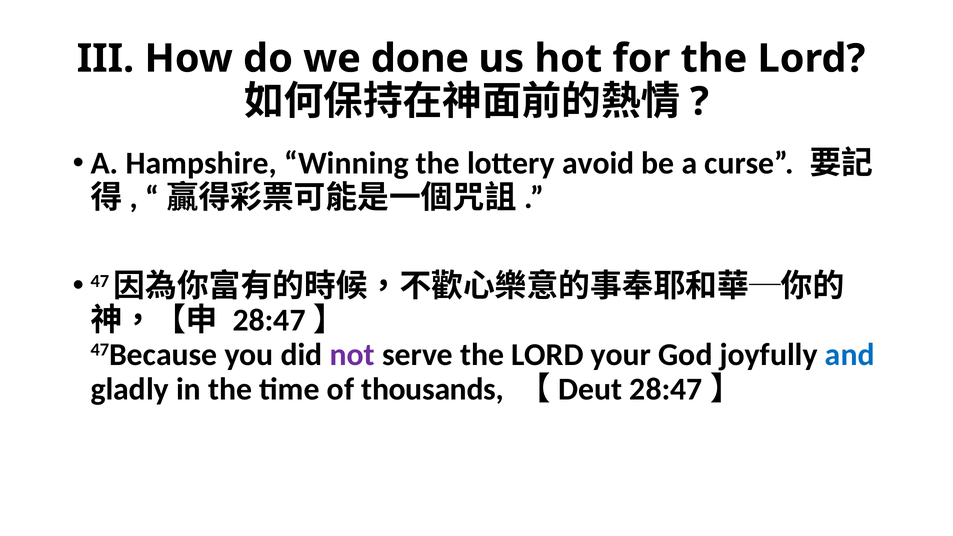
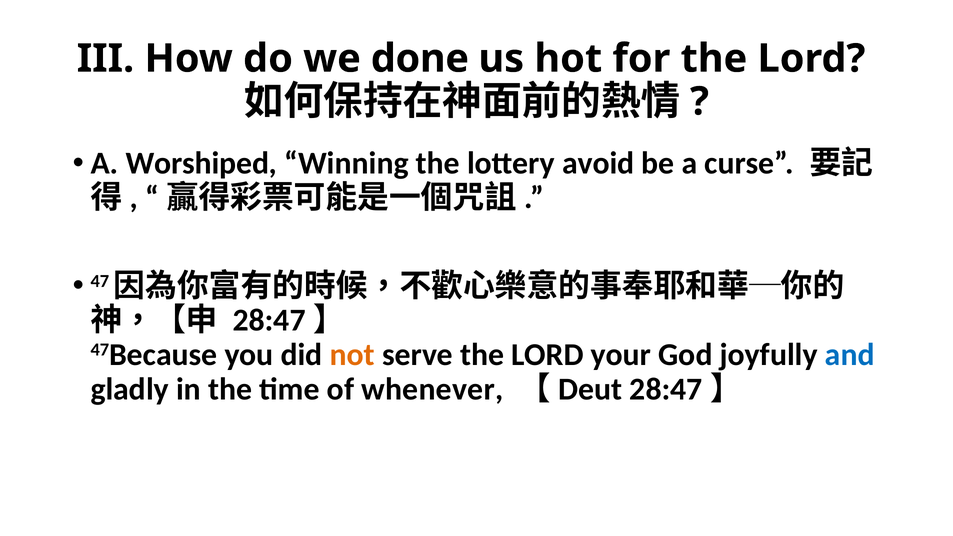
Hampshire: Hampshire -> Worshiped (201, 163)
not colour: purple -> orange (352, 355)
thousands: thousands -> whenever (432, 389)
